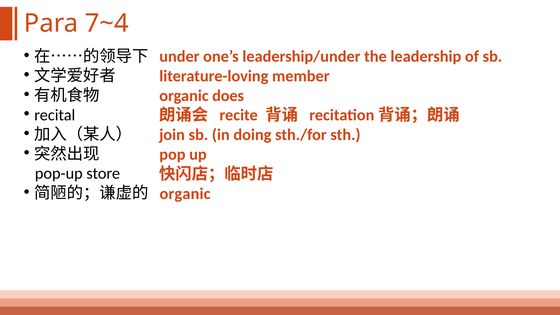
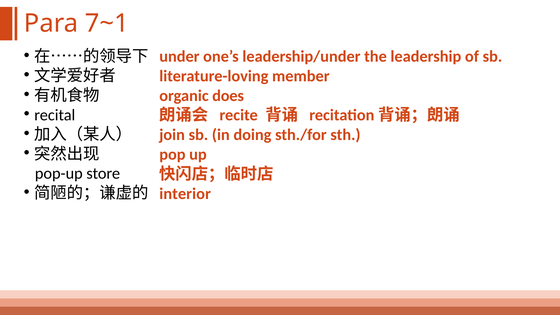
7~4: 7~4 -> 7~1 (107, 24)
organic: organic -> interior (185, 194)
